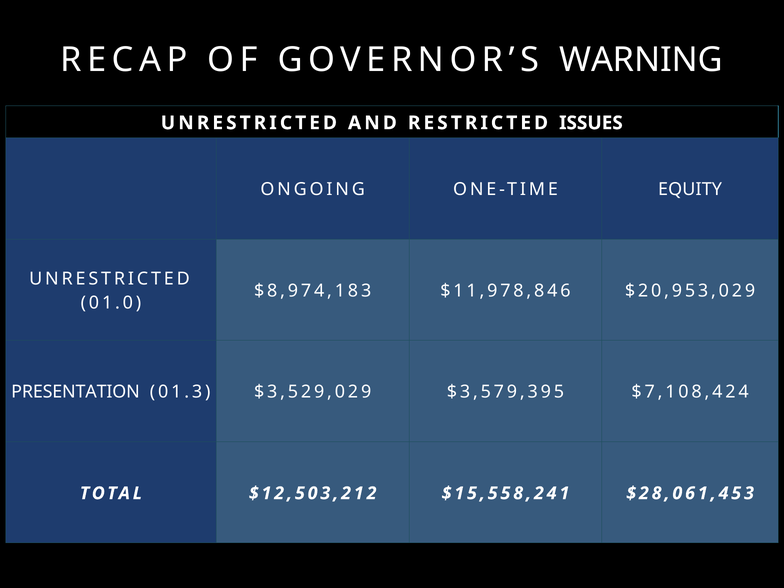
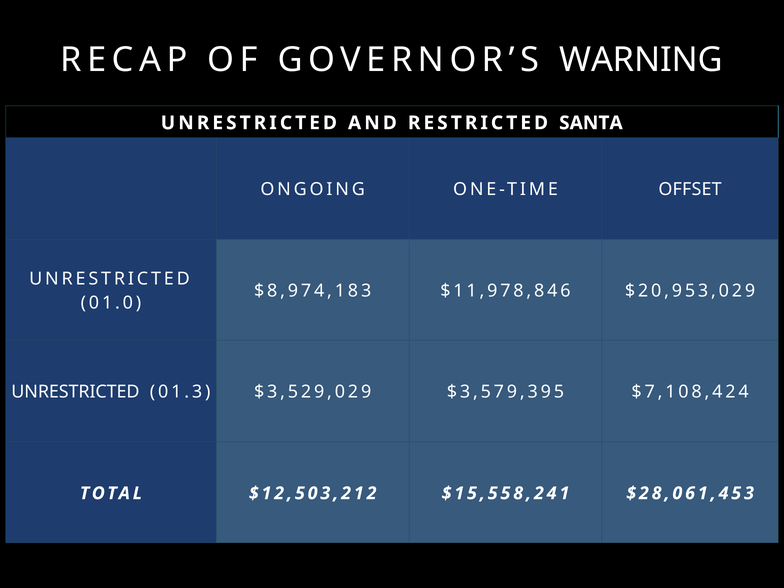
ISSUES: ISSUES -> SANTA (591, 123)
EQUITY: EQUITY -> OFFSET (690, 190)
PRESENTATION: PRESENTATION -> UNRESTRICTED (75, 392)
